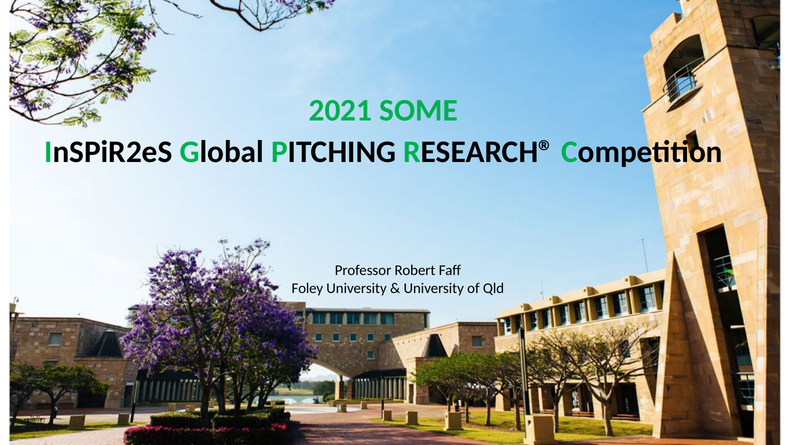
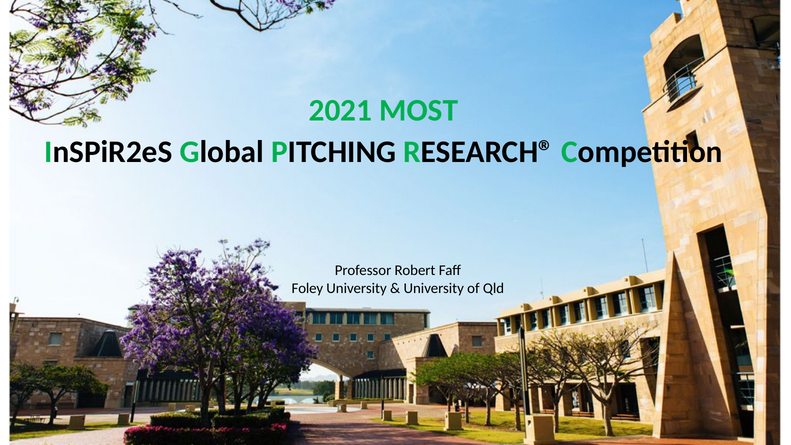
SOME: SOME -> MOST (419, 110)
